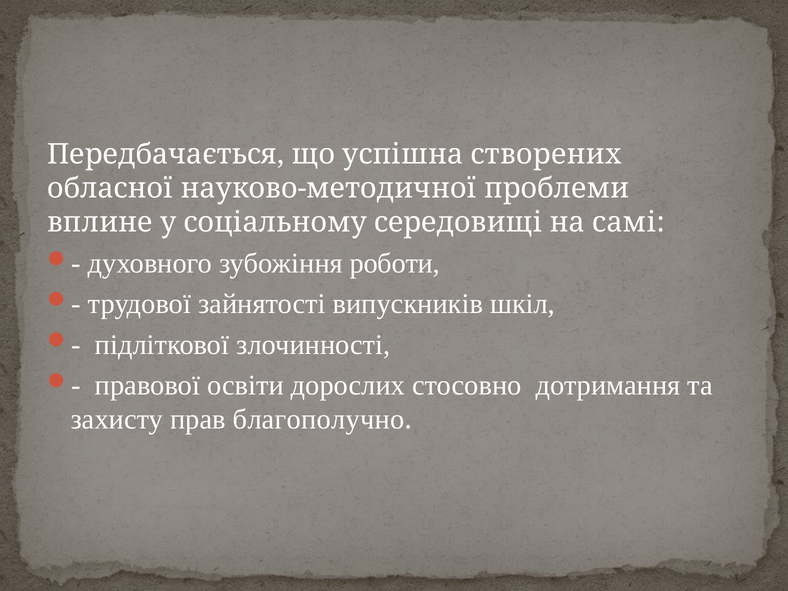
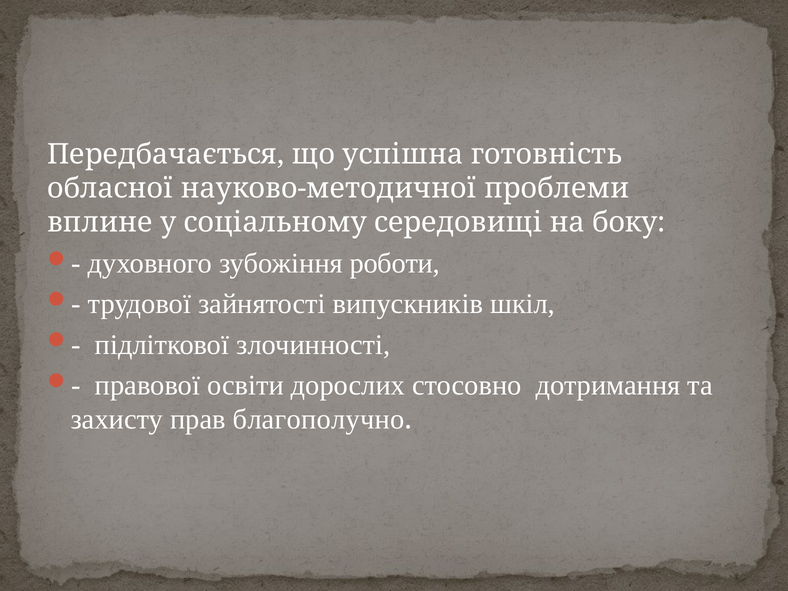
створених: створених -> готовність (546, 154)
самі: самі -> боку (629, 223)
